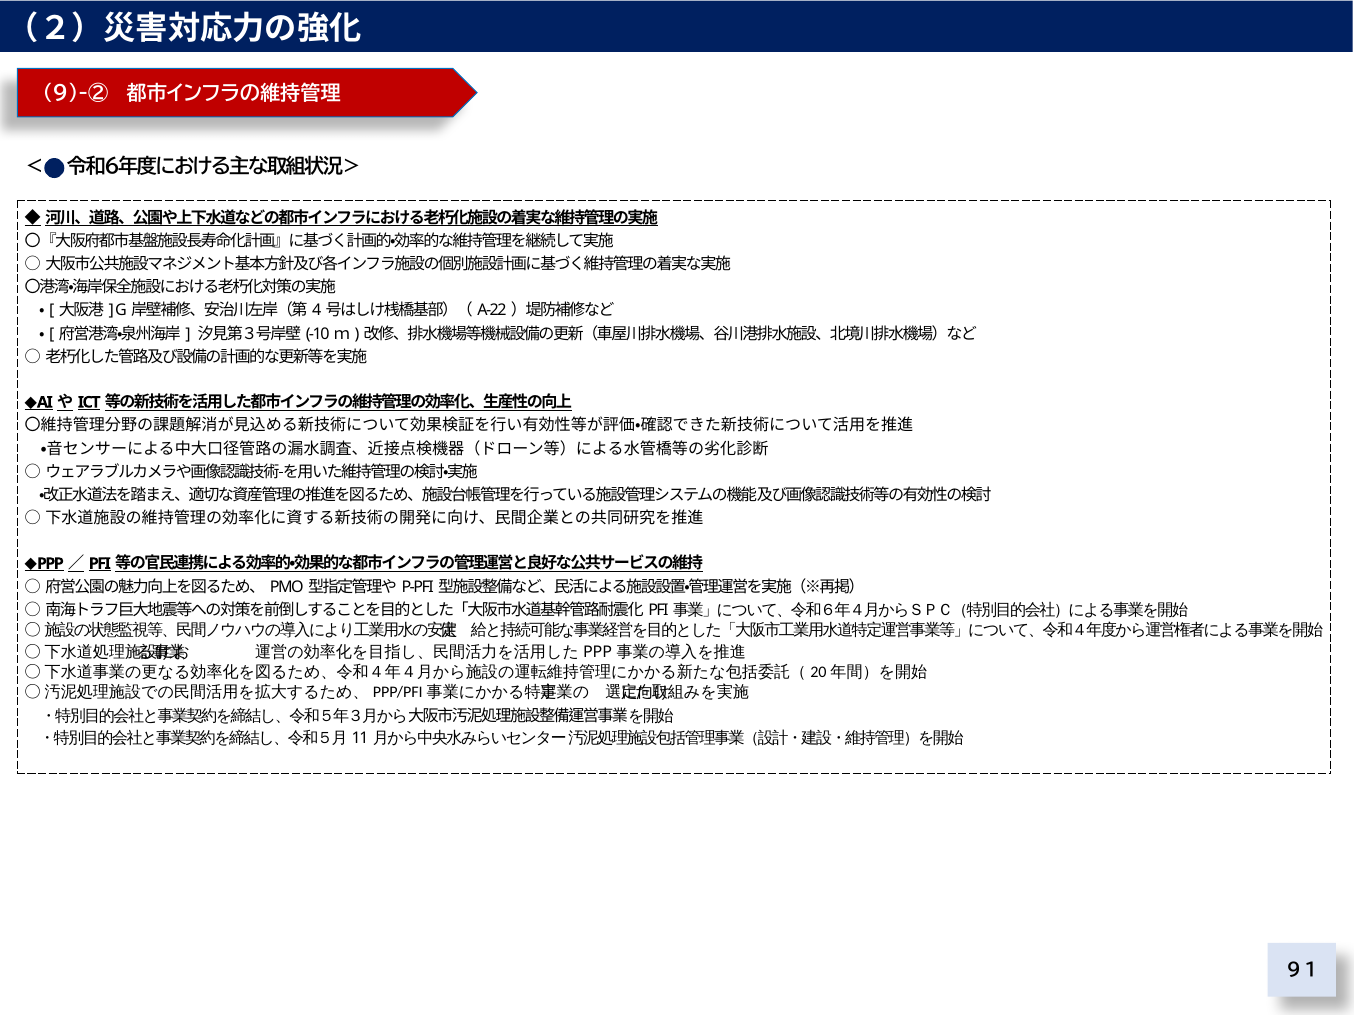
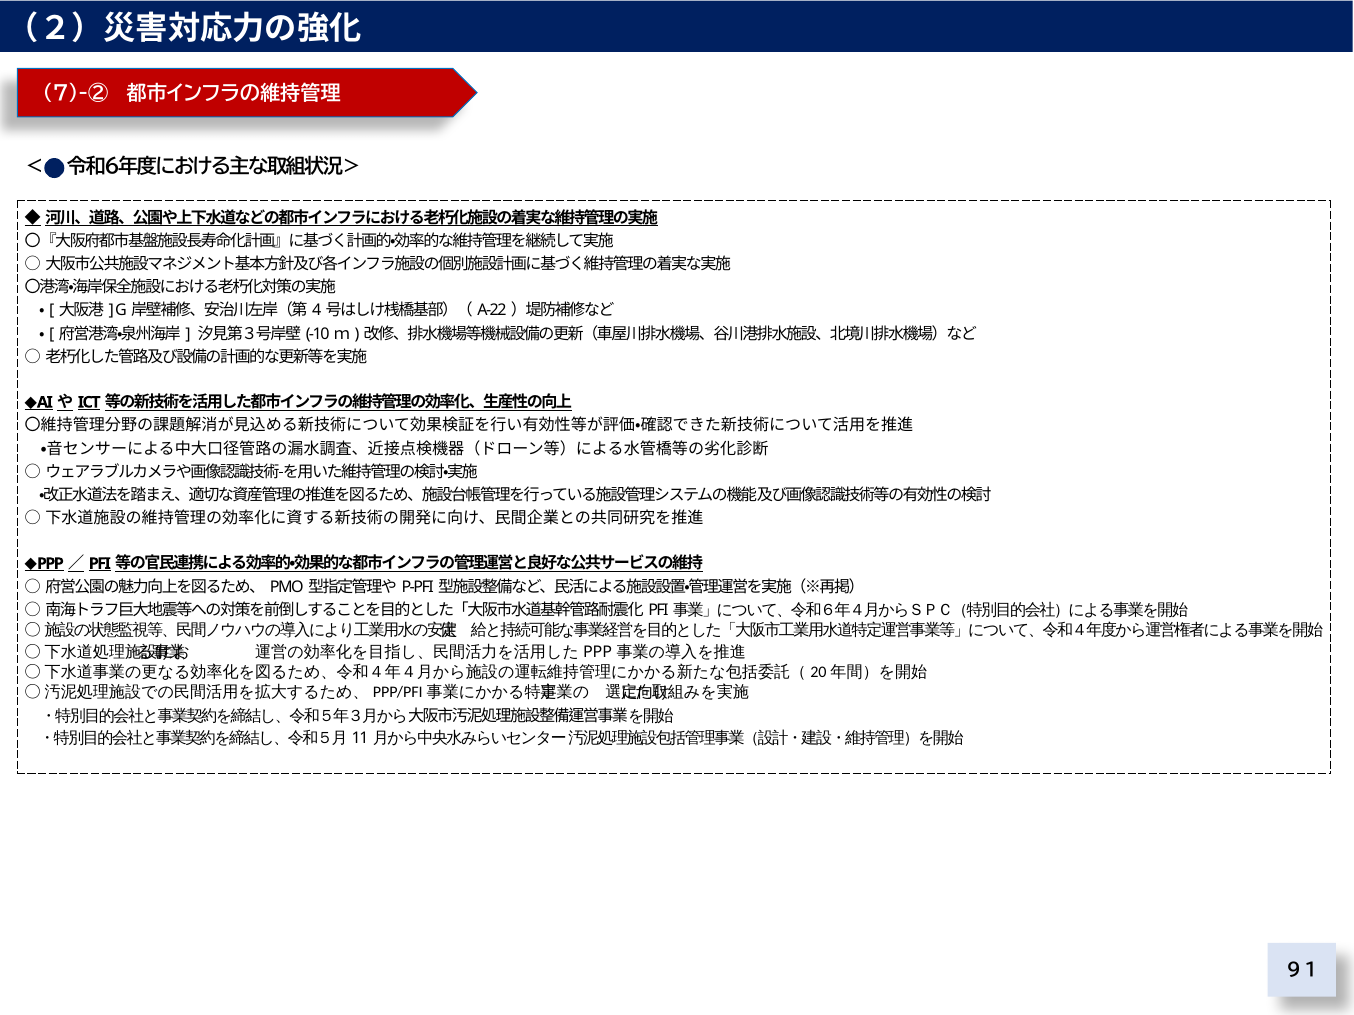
9)-②: 9)-② -> 7)-② (75, 94)
